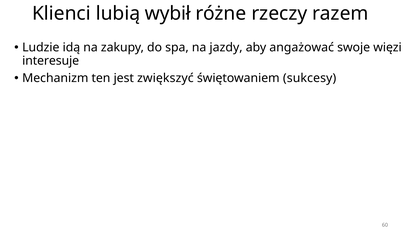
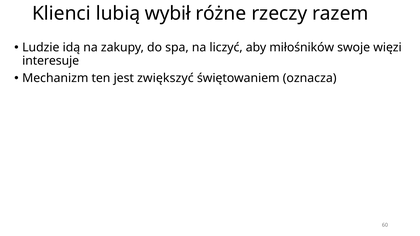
jazdy: jazdy -> liczyć (226, 47)
angażować: angażować -> miłośników (302, 47)
sukcesy: sukcesy -> oznacza (310, 78)
